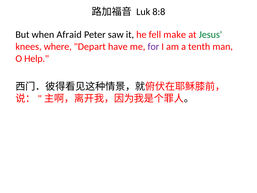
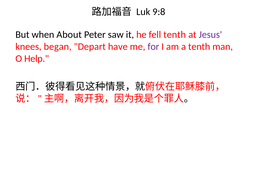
8:8: 8:8 -> 9:8 (159, 12)
Afraid: Afraid -> About (69, 35)
fell make: make -> tenth (175, 35)
Jesus colour: green -> purple (210, 35)
where: where -> began (58, 47)
